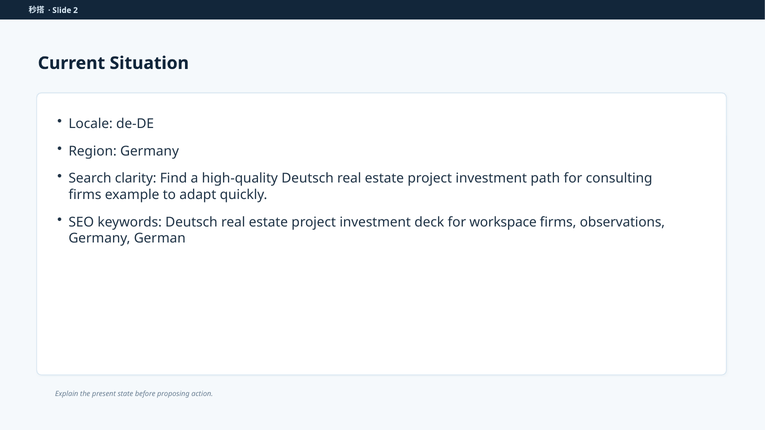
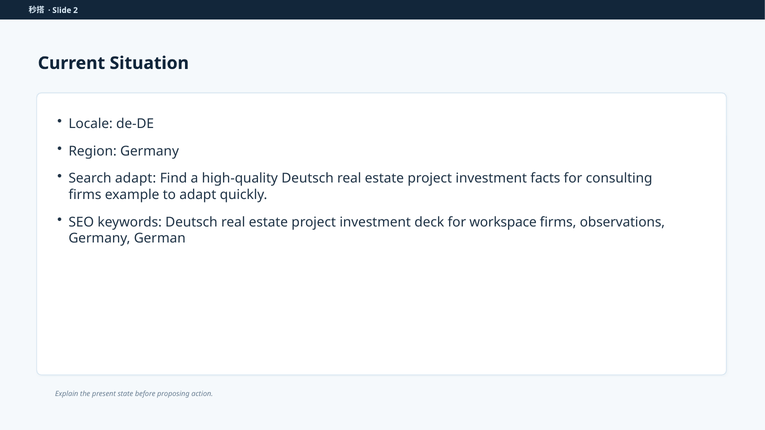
Search clarity: clarity -> adapt (136, 179)
path: path -> facts (545, 179)
